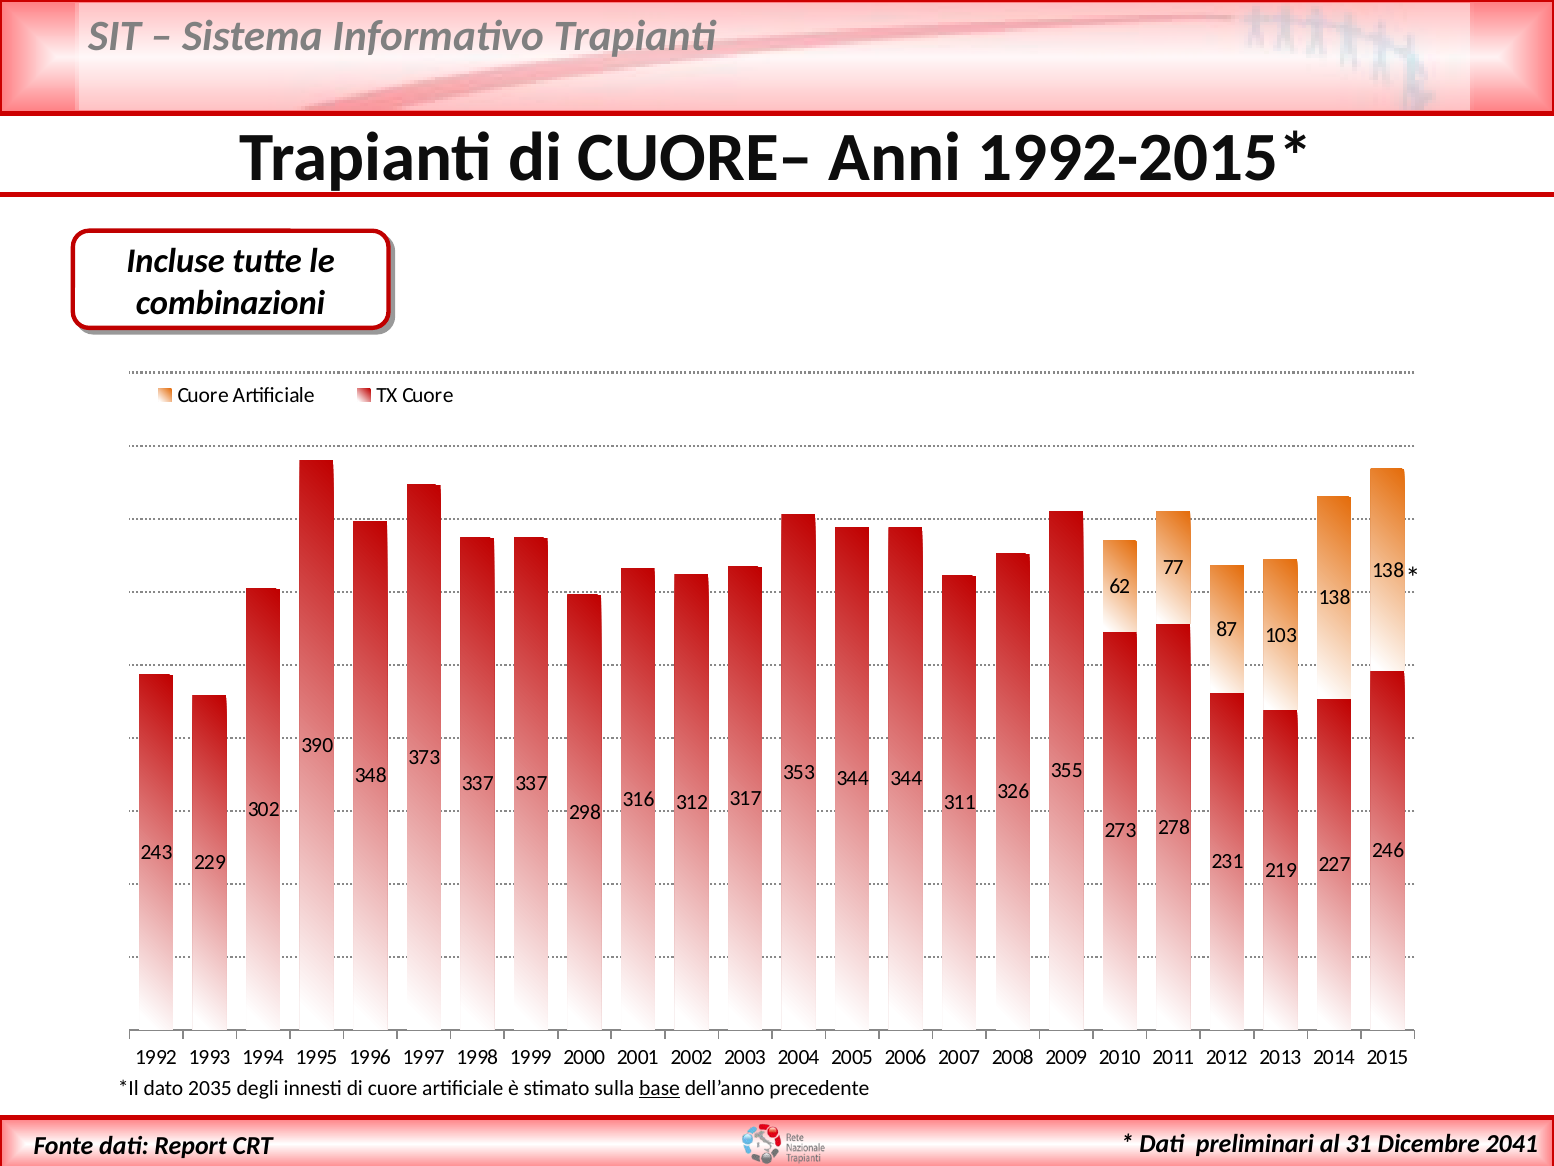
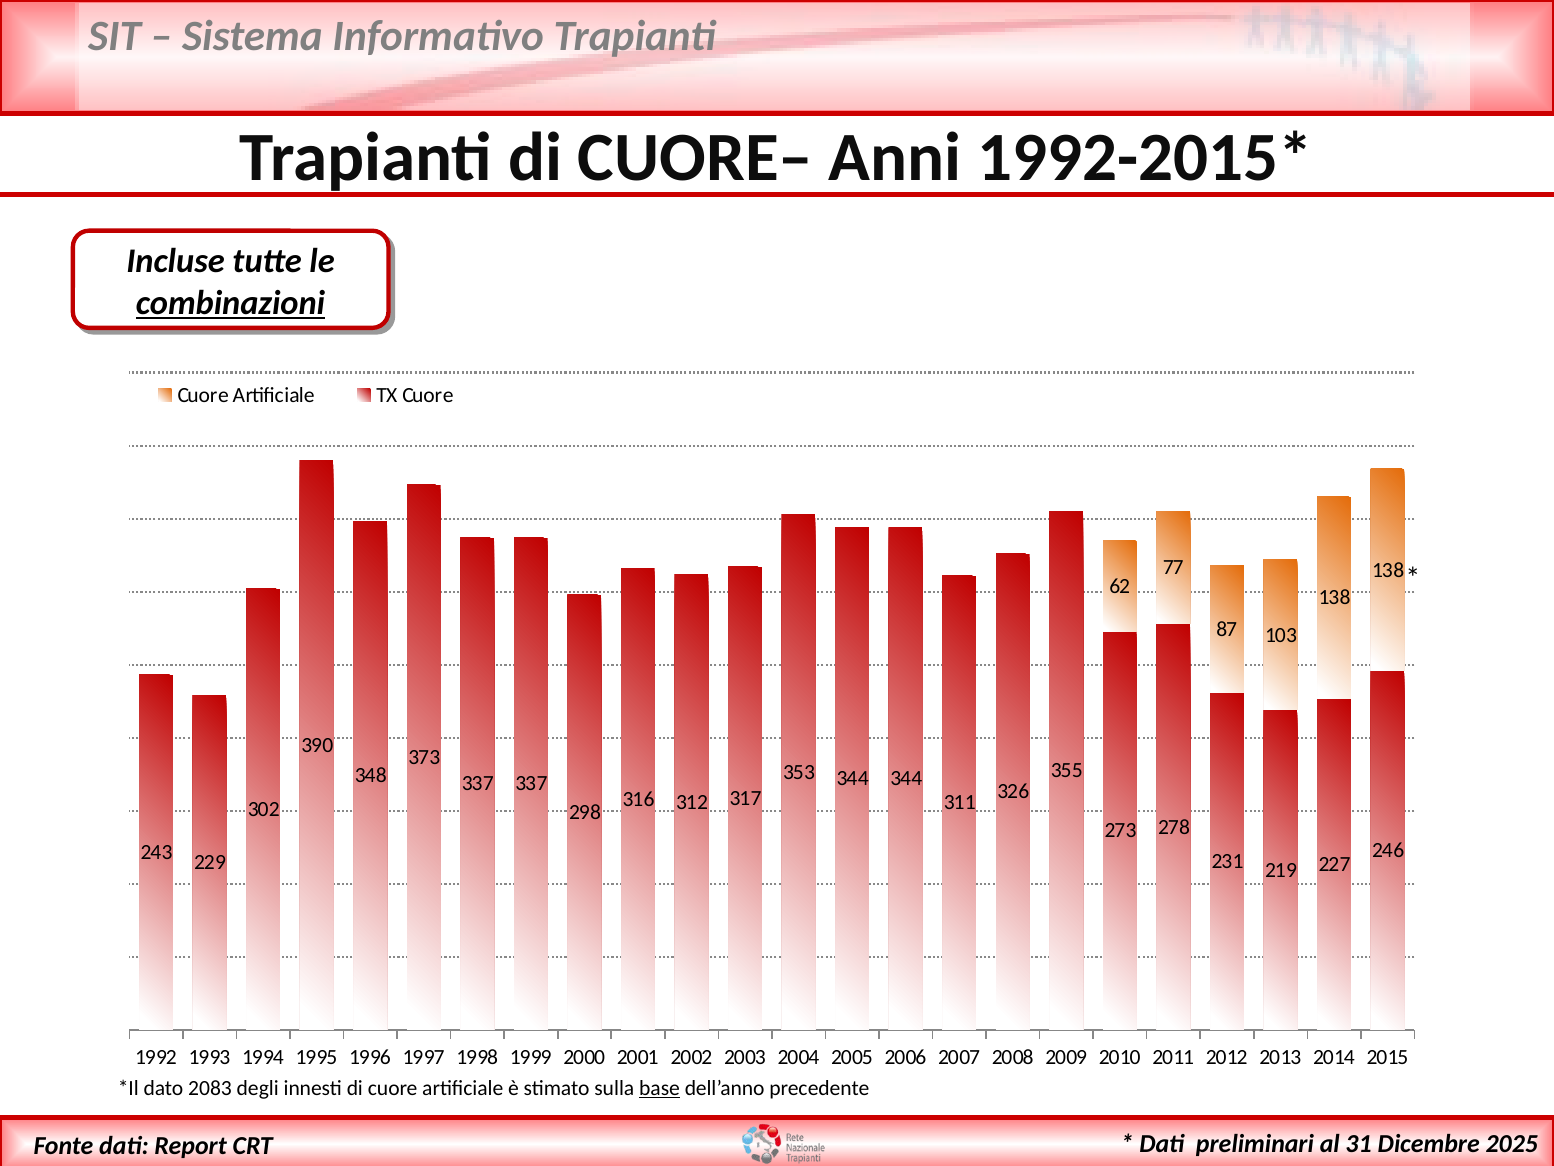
combinazioni underline: none -> present (231, 303)
2035: 2035 -> 2083 (210, 1088)
2041: 2041 -> 2025 (1512, 1143)
